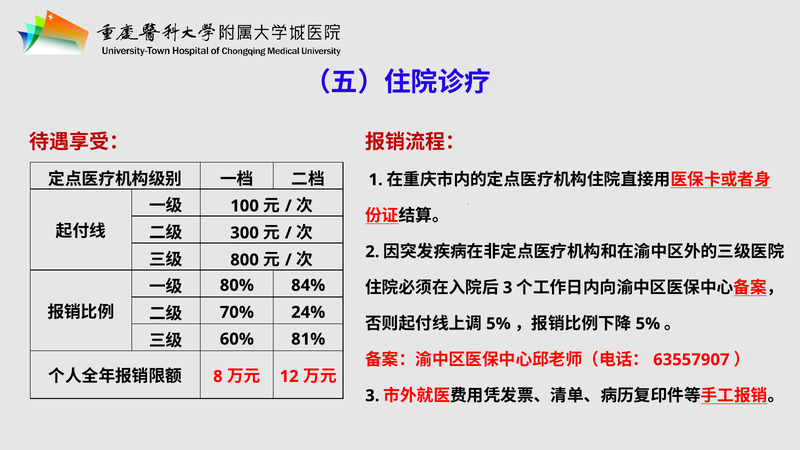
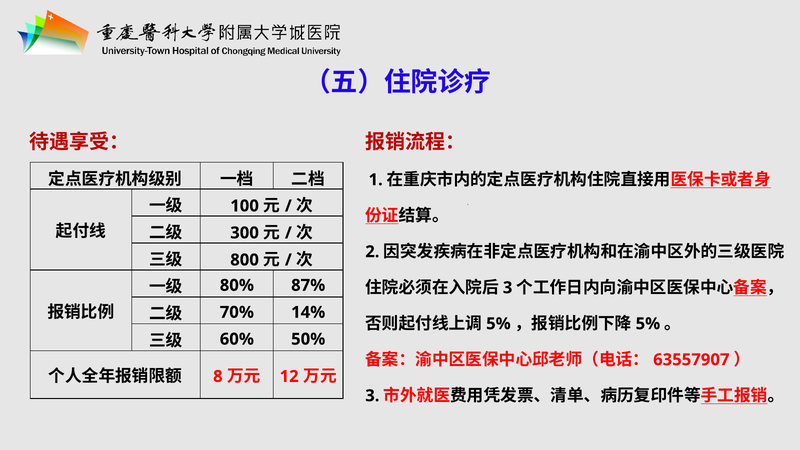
84%: 84% -> 87% (308, 285)
24%: 24% -> 14% (308, 312)
81%: 81% -> 50% (308, 339)
